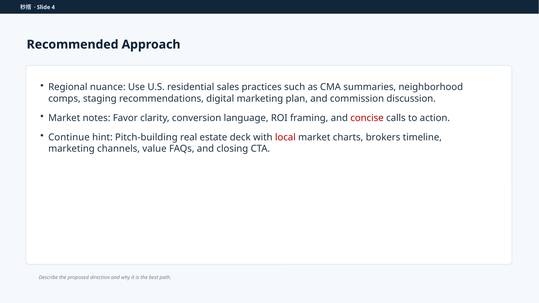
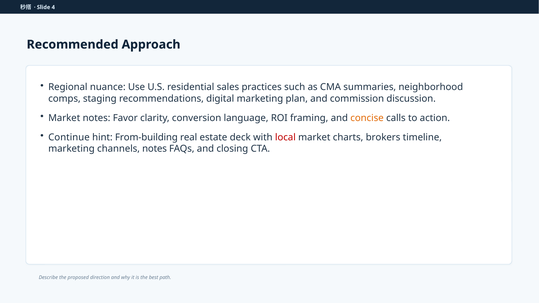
concise colour: red -> orange (367, 118)
Pitch-building: Pitch-building -> From-building (146, 137)
channels value: value -> notes (155, 149)
